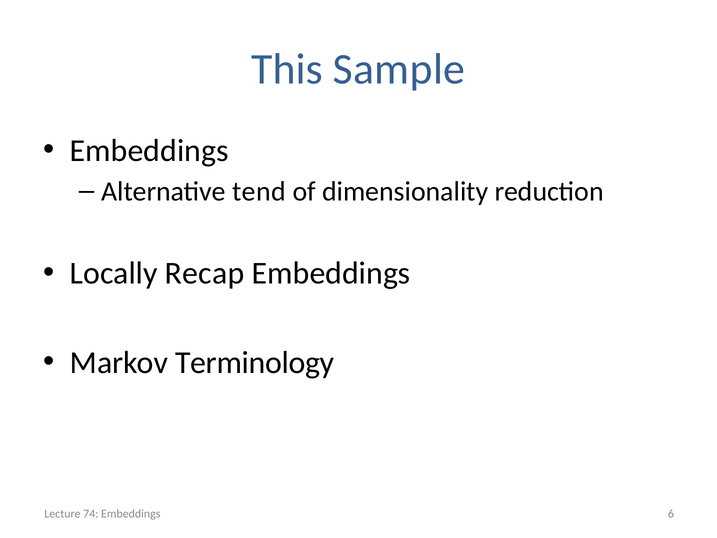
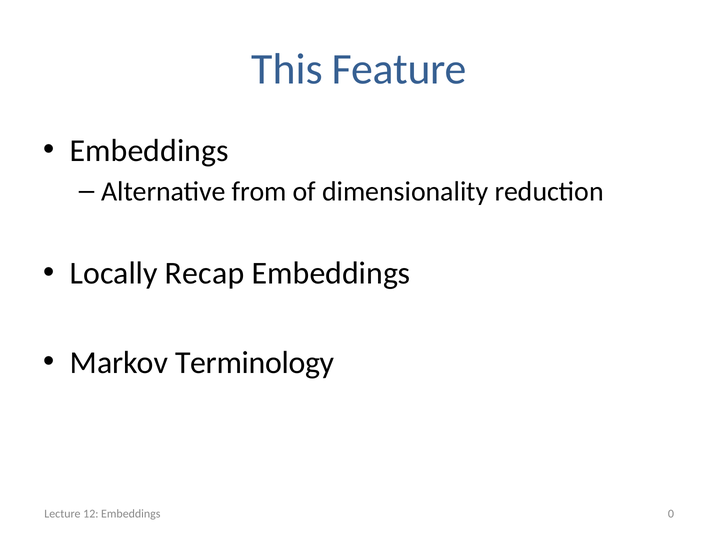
Sample: Sample -> Feature (399, 69)
tend: tend -> from (259, 192)
74: 74 -> 12 (91, 513)
6: 6 -> 0 (671, 513)
